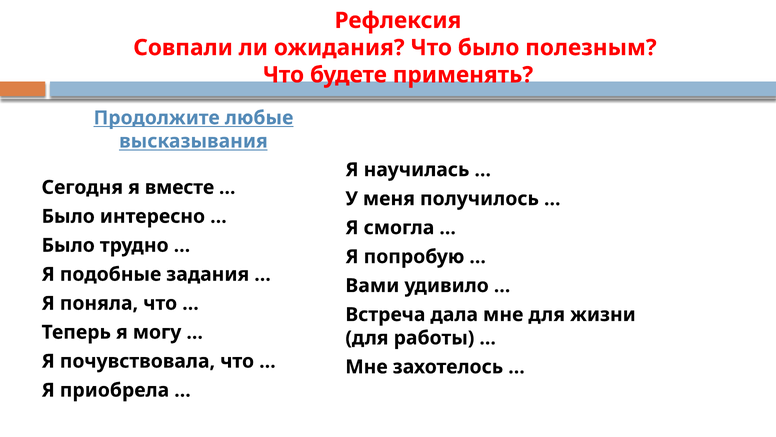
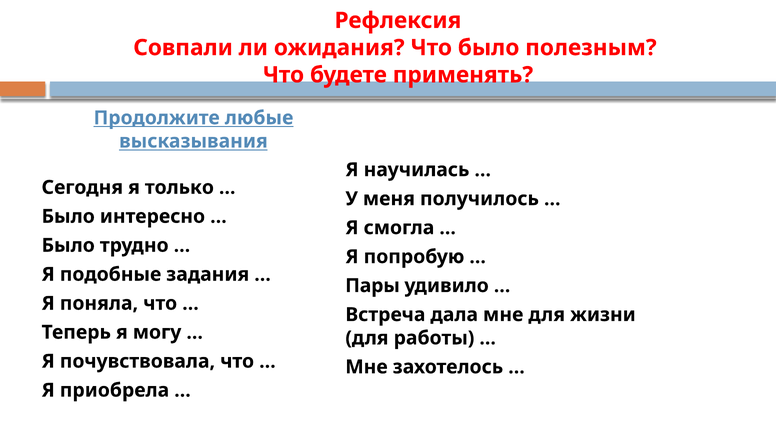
вместе: вместе -> только (179, 187)
Вами: Вами -> Пары (372, 285)
